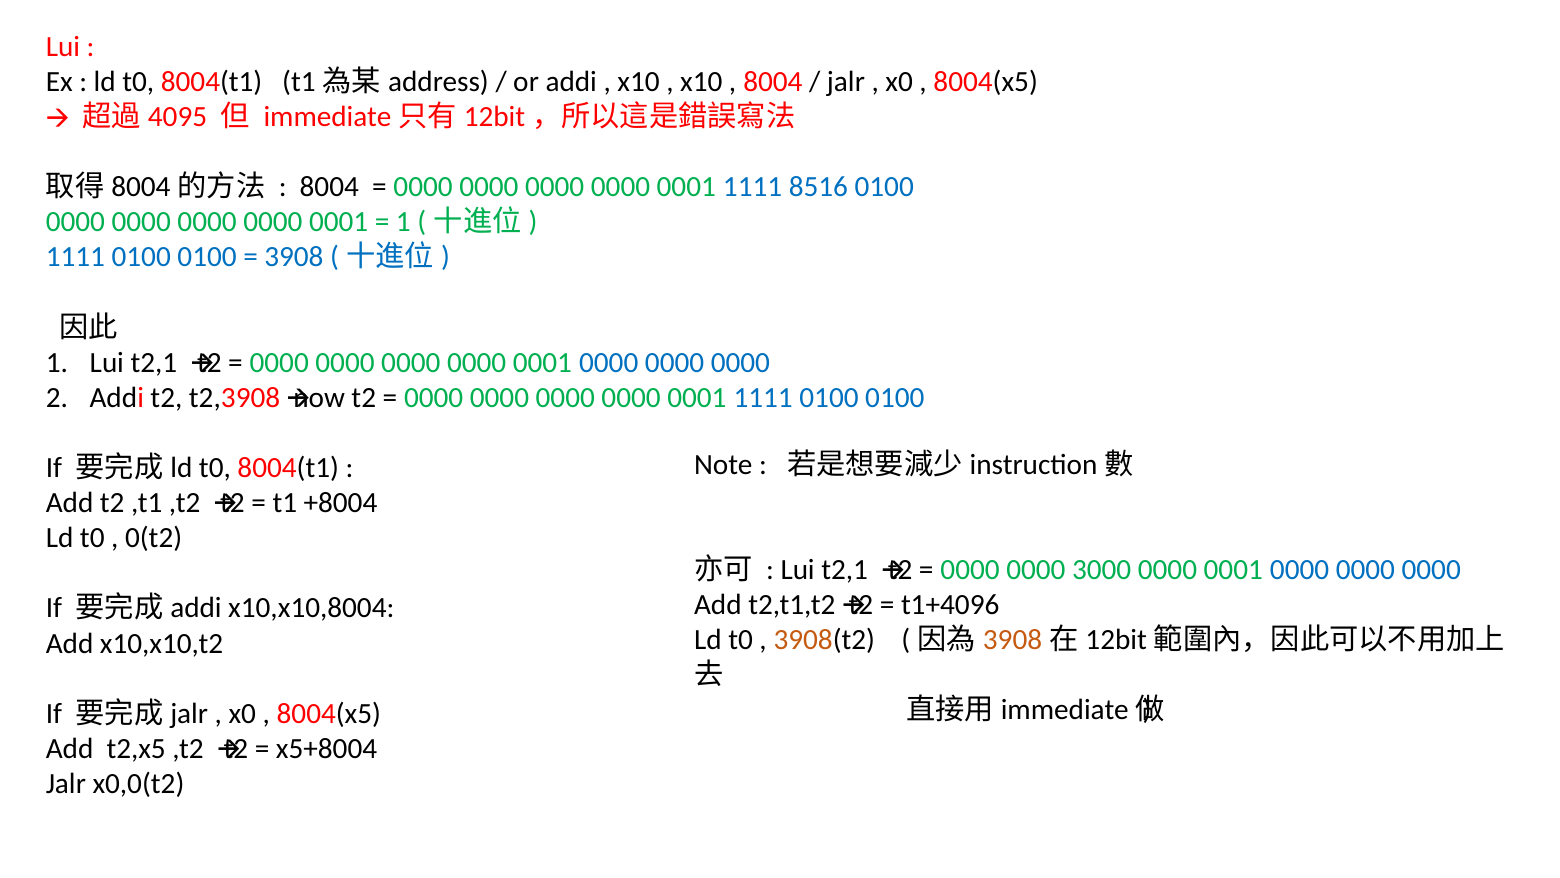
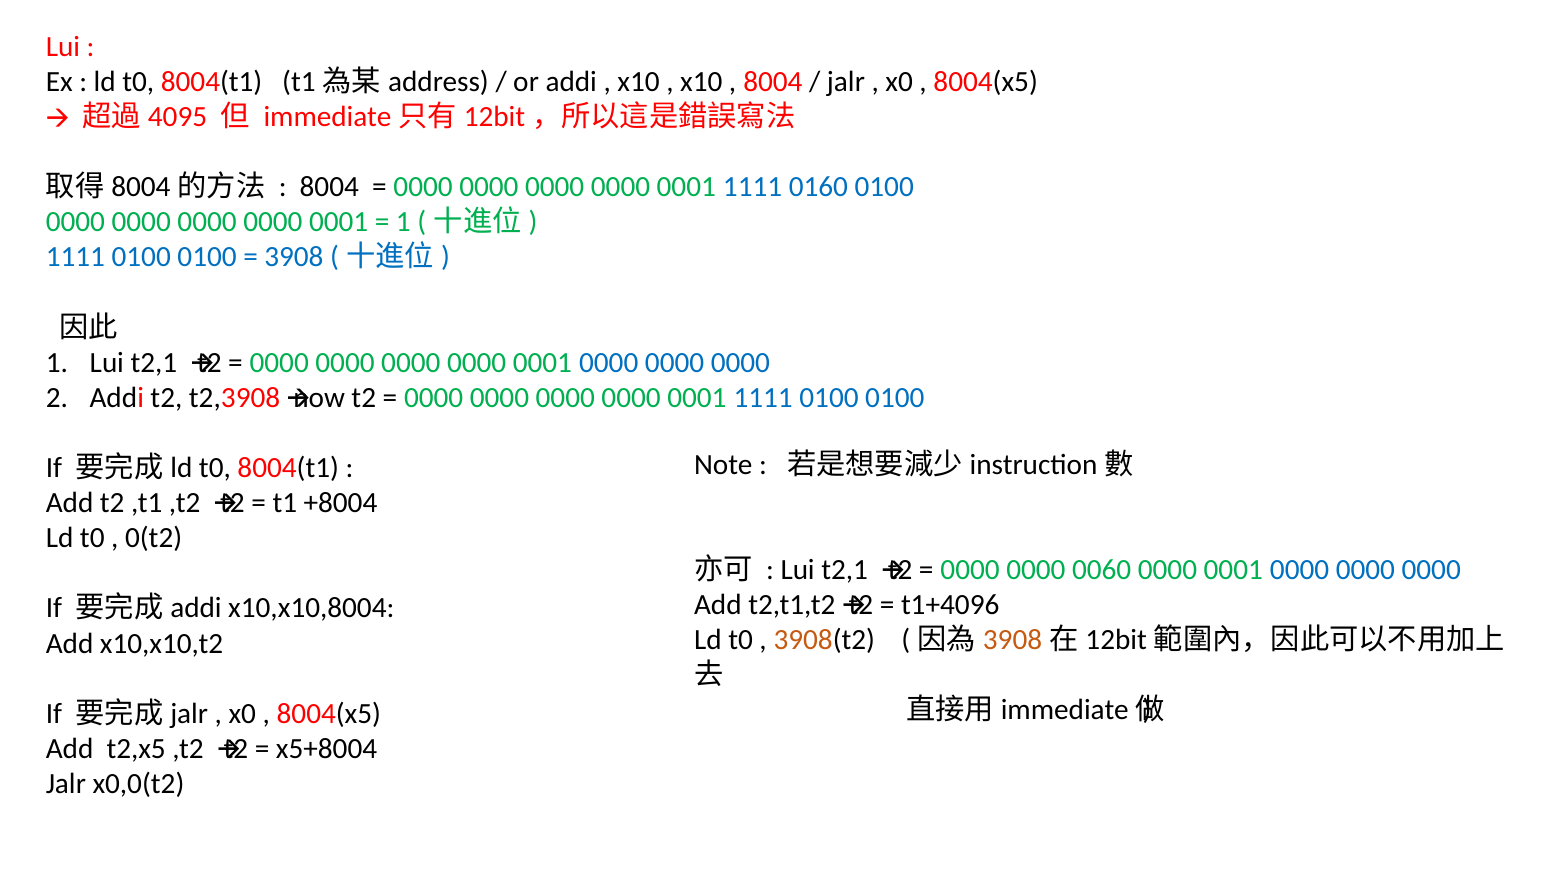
8516: 8516 -> 0160 (818, 187)
3000: 3000 -> 0060 (1102, 569)
